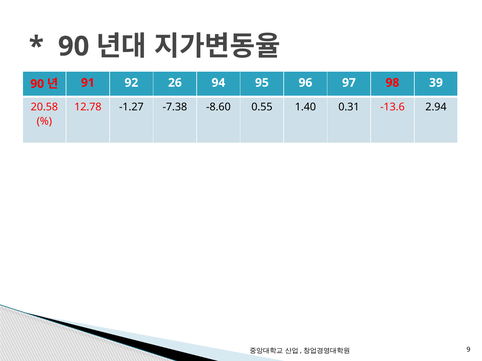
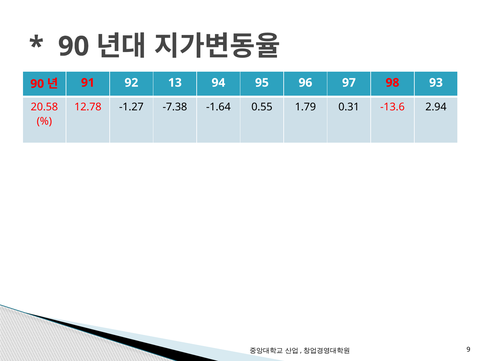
26: 26 -> 13 (175, 83)
39: 39 -> 93 (436, 83)
-8.60: -8.60 -> -1.64 (218, 107)
1.40: 1.40 -> 1.79 (305, 107)
